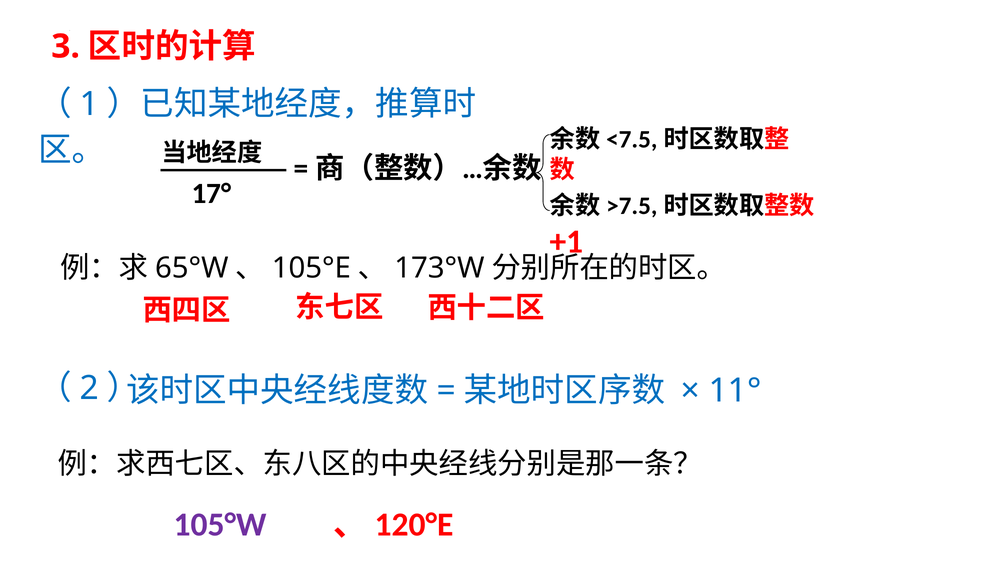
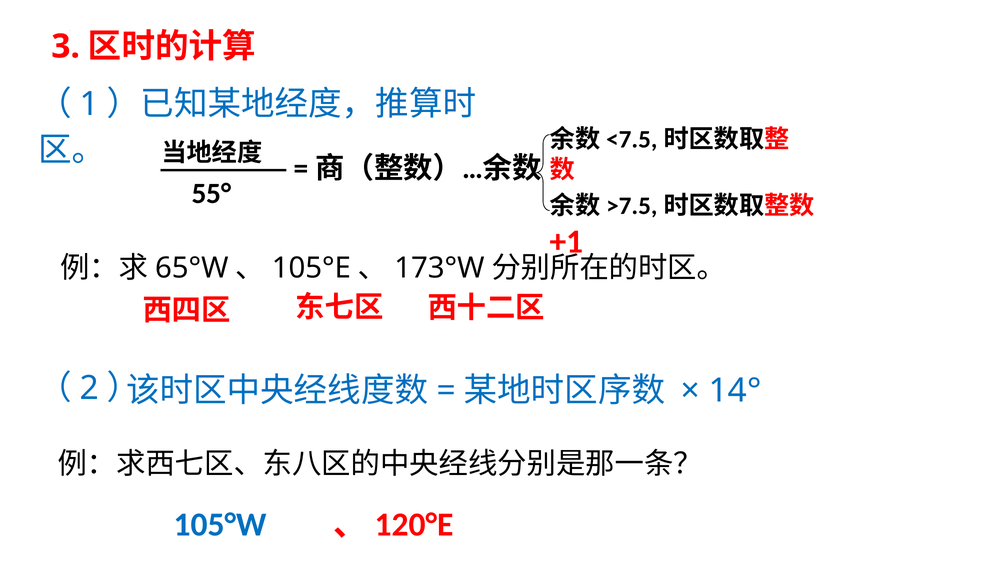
17°: 17° -> 55° (211, 194)
11°: 11° -> 14° (735, 391)
105°W colour: purple -> blue (220, 525)
